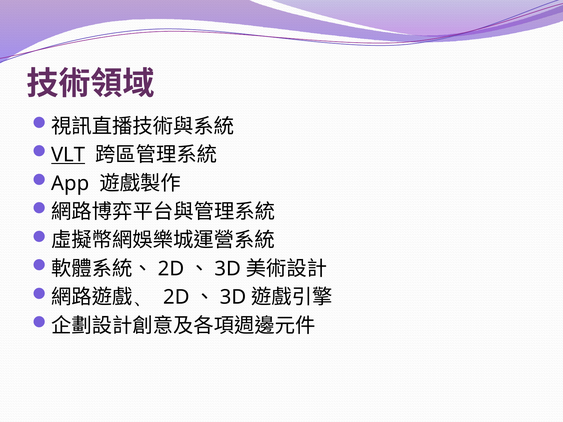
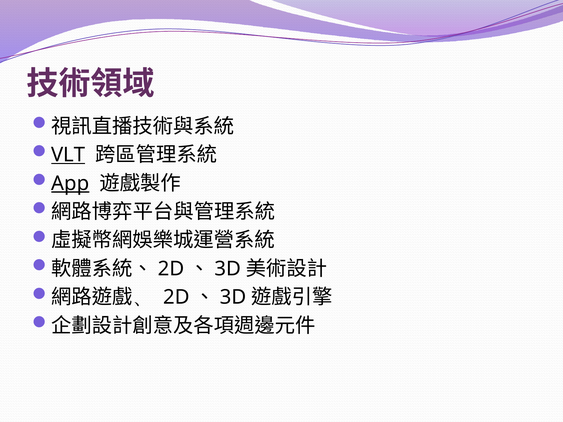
App underline: none -> present (70, 183)
